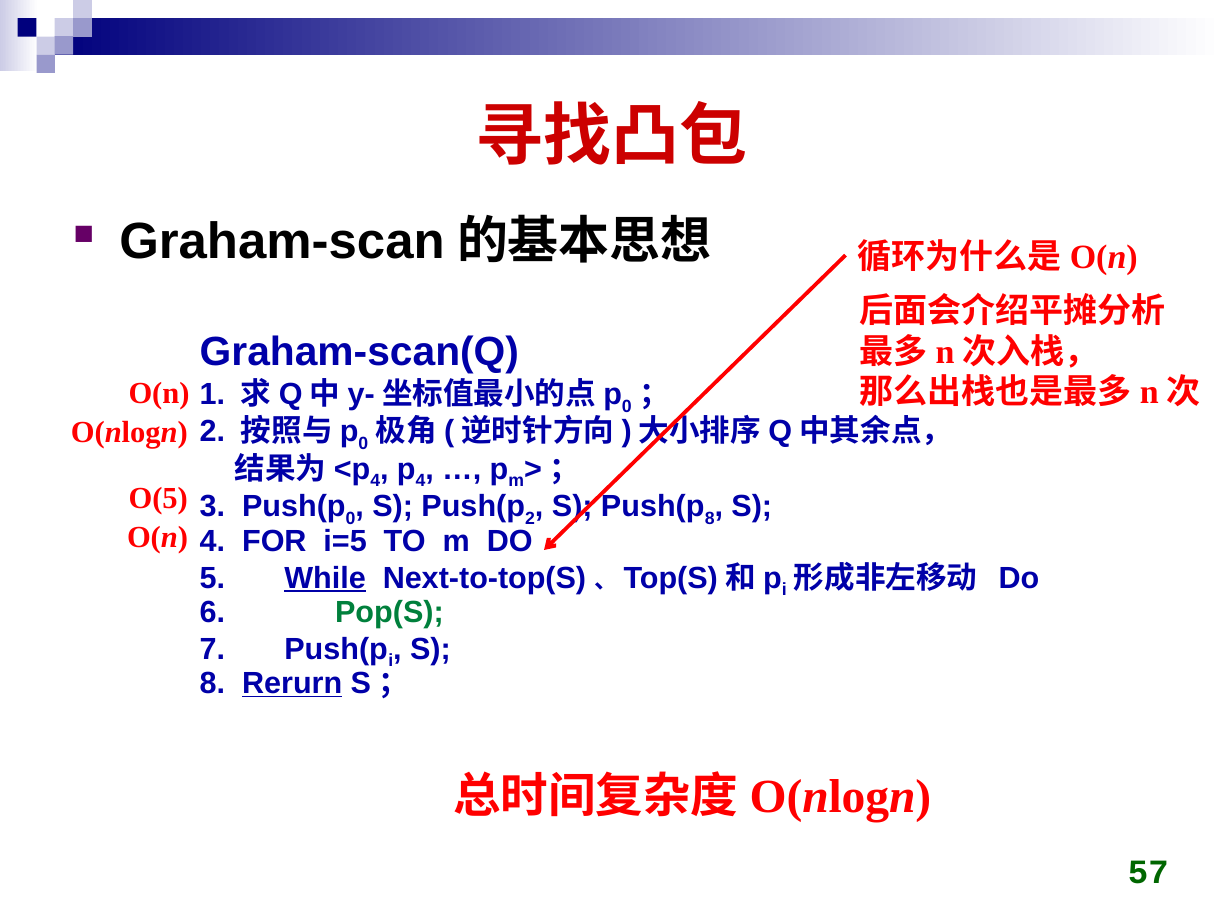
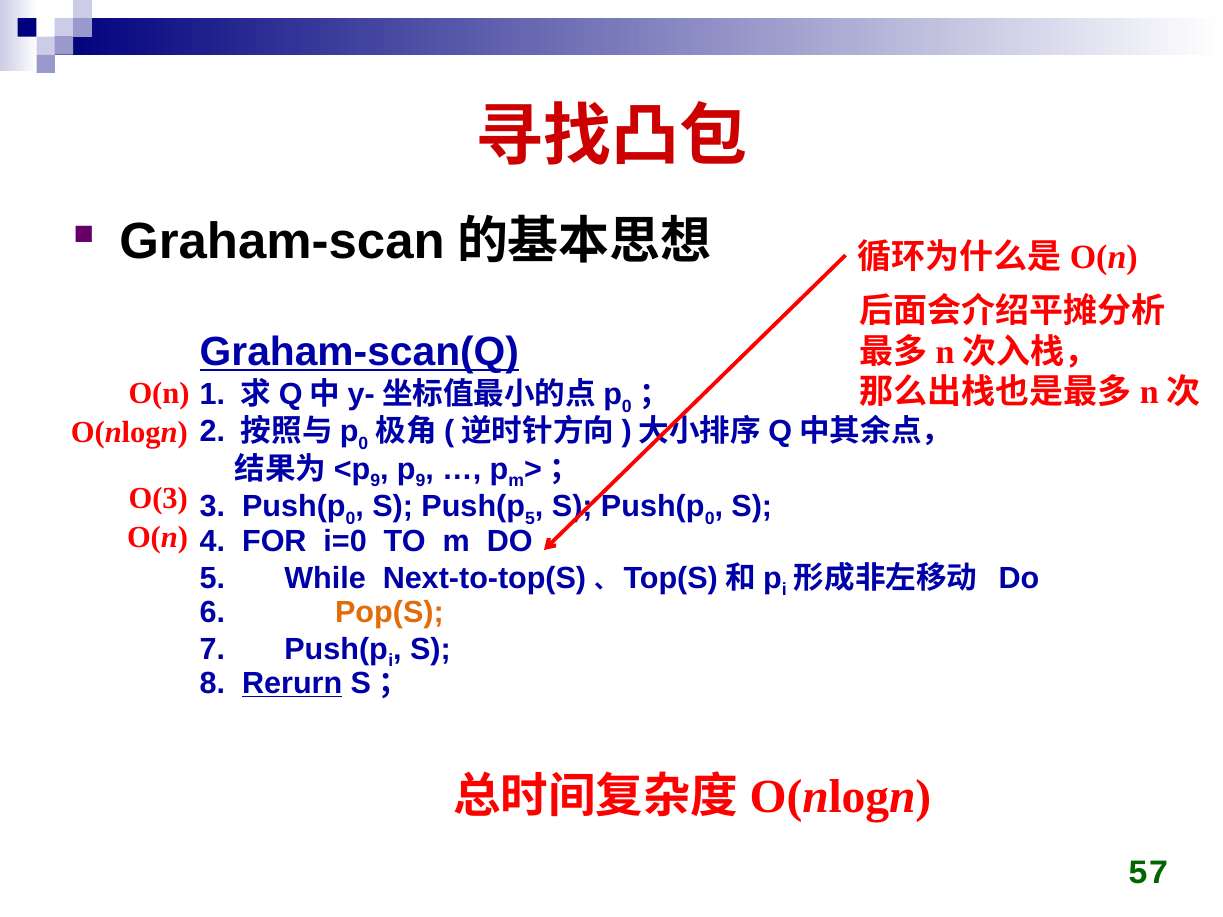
Graham-scan(Q underline: none -> present (359, 352)
4: 4 -> 9 (375, 481)
4: 4 -> 9 (420, 481)
O(5: O(5 -> O(3 (158, 498)
2: 2 -> 5 (530, 519)
8: 8 -> 0 (710, 519)
i=5: i=5 -> i=0 (345, 541)
While underline: present -> none (325, 578)
Pop(S colour: green -> orange (389, 613)
